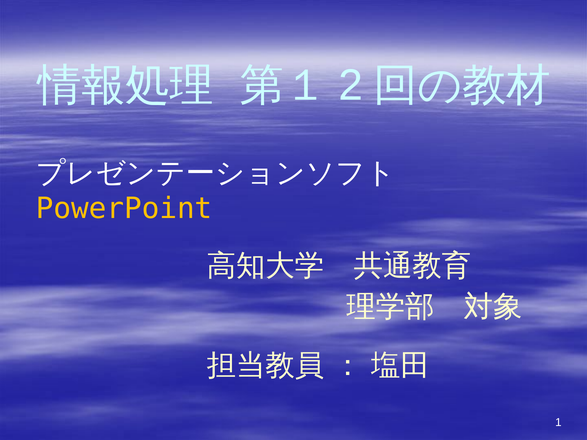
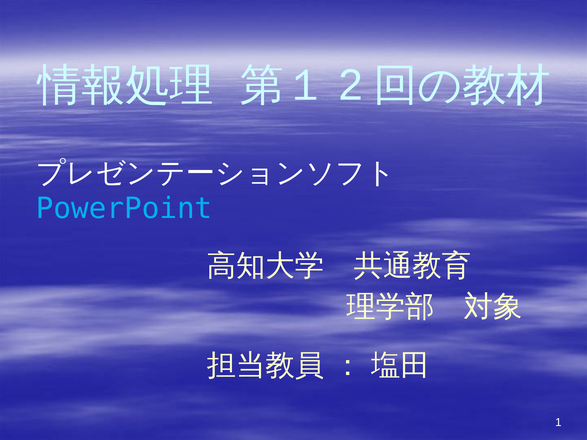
PowerPoint colour: yellow -> light blue (124, 209)
